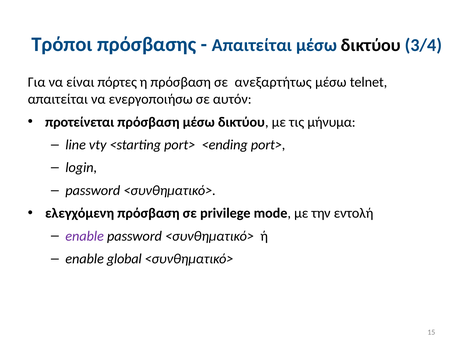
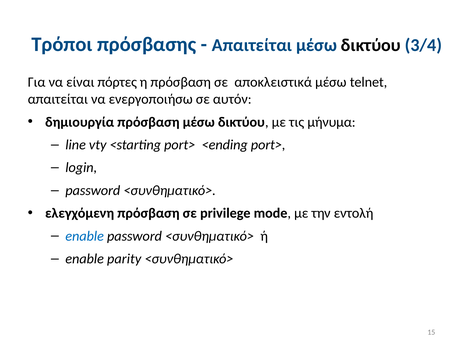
ανεξαρτήτως: ανεξαρτήτως -> αποκλειστικά (273, 82)
προτείνεται: προτείνεται -> δημιουργία (80, 122)
enable colour: purple -> blue (85, 236)
global: global -> parity (124, 258)
